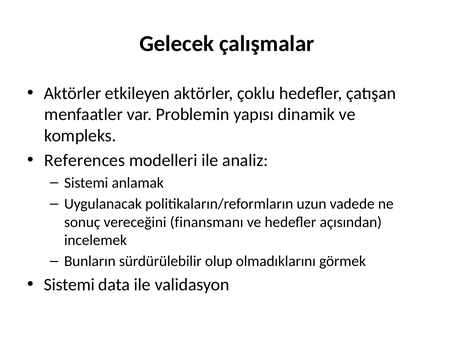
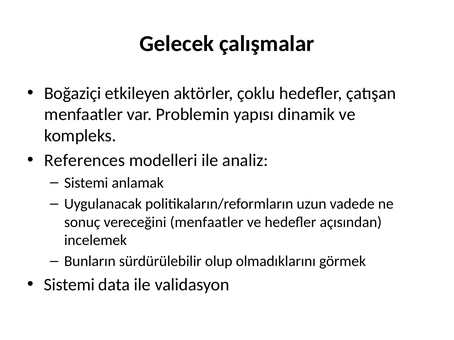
Aktörler: Aktörler -> Boğaziçi (73, 94)
vereceğini finansmanı: finansmanı -> menfaatler (207, 222)
